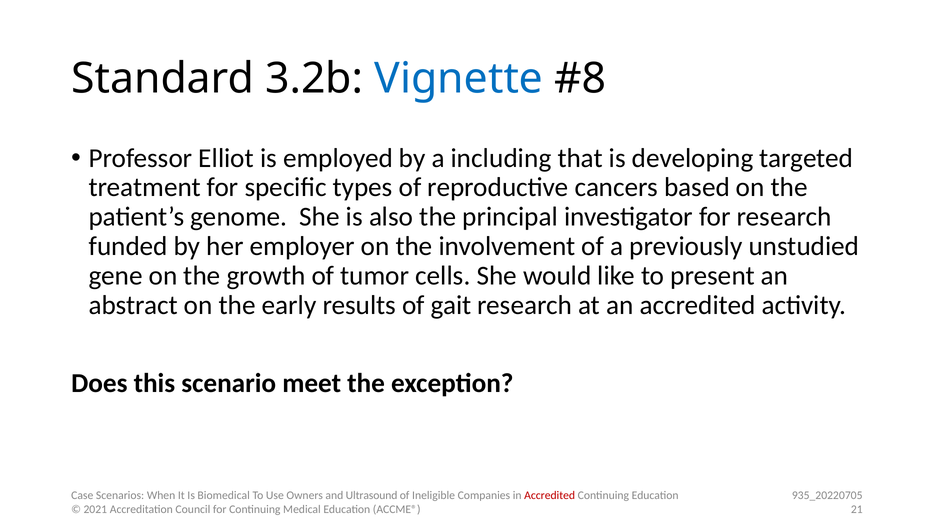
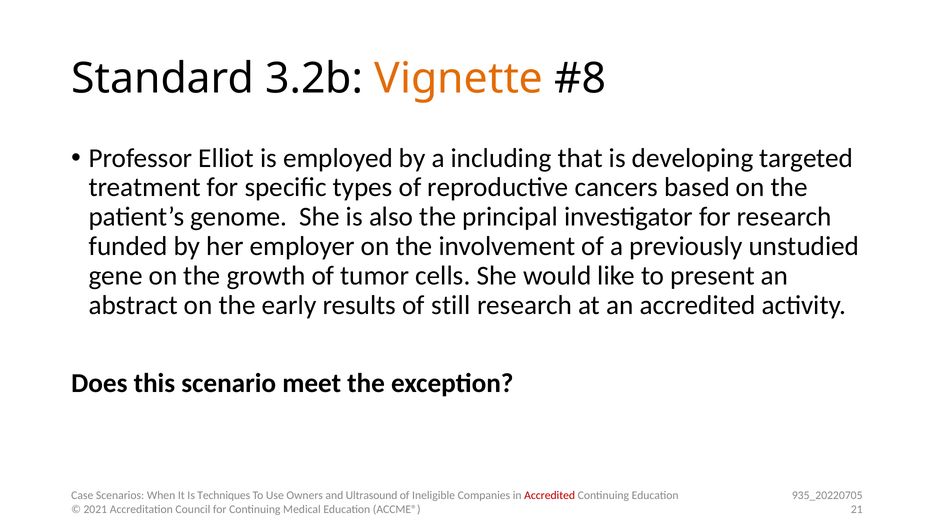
Vignette colour: blue -> orange (459, 78)
gait: gait -> still (451, 305)
Biomedical: Biomedical -> Techniques (224, 495)
